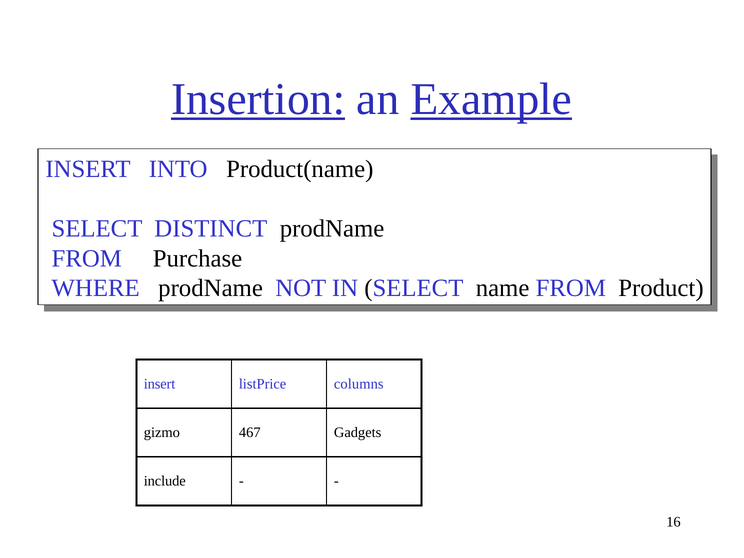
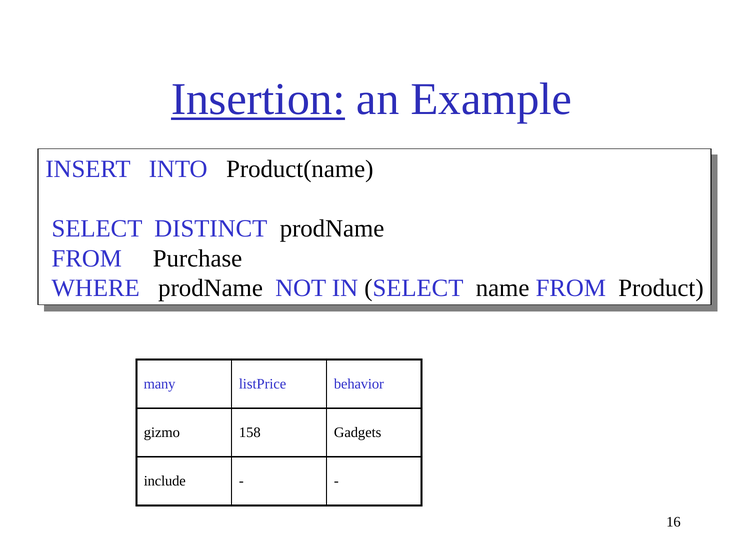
Example underline: present -> none (491, 99)
insert: insert -> many (160, 384)
columns: columns -> behavior (359, 384)
467: 467 -> 158 (250, 433)
